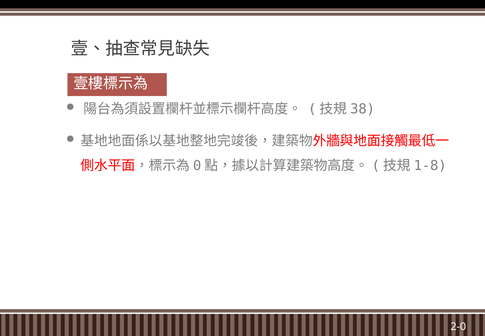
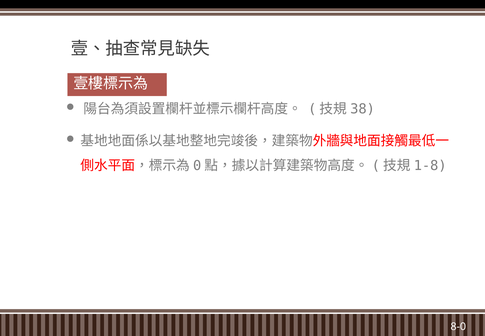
2-0: 2-0 -> 8-0 (458, 326)
